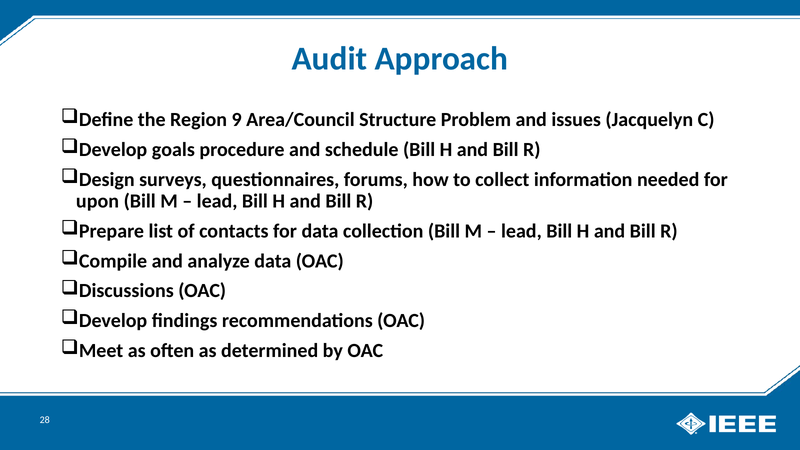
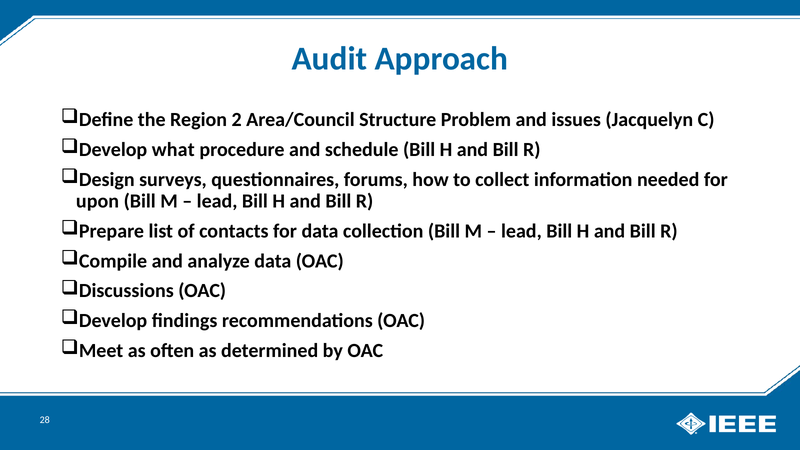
9: 9 -> 2 (237, 120)
goals: goals -> what (173, 150)
